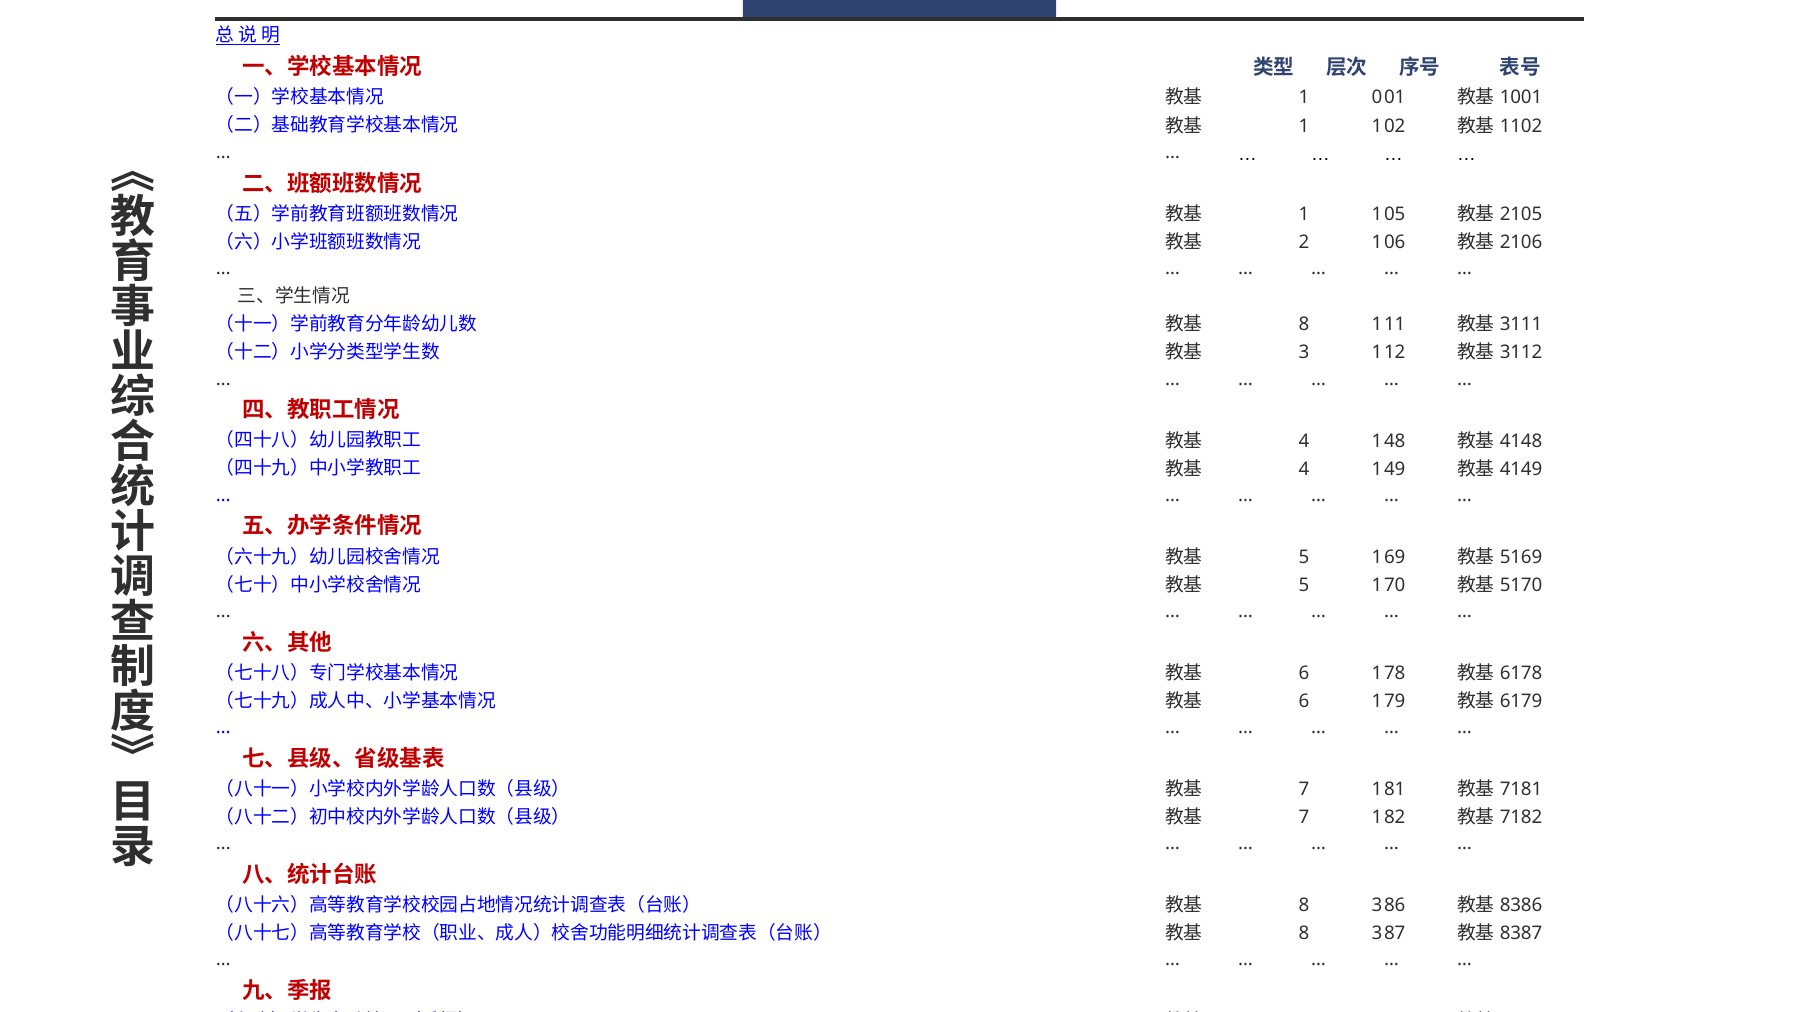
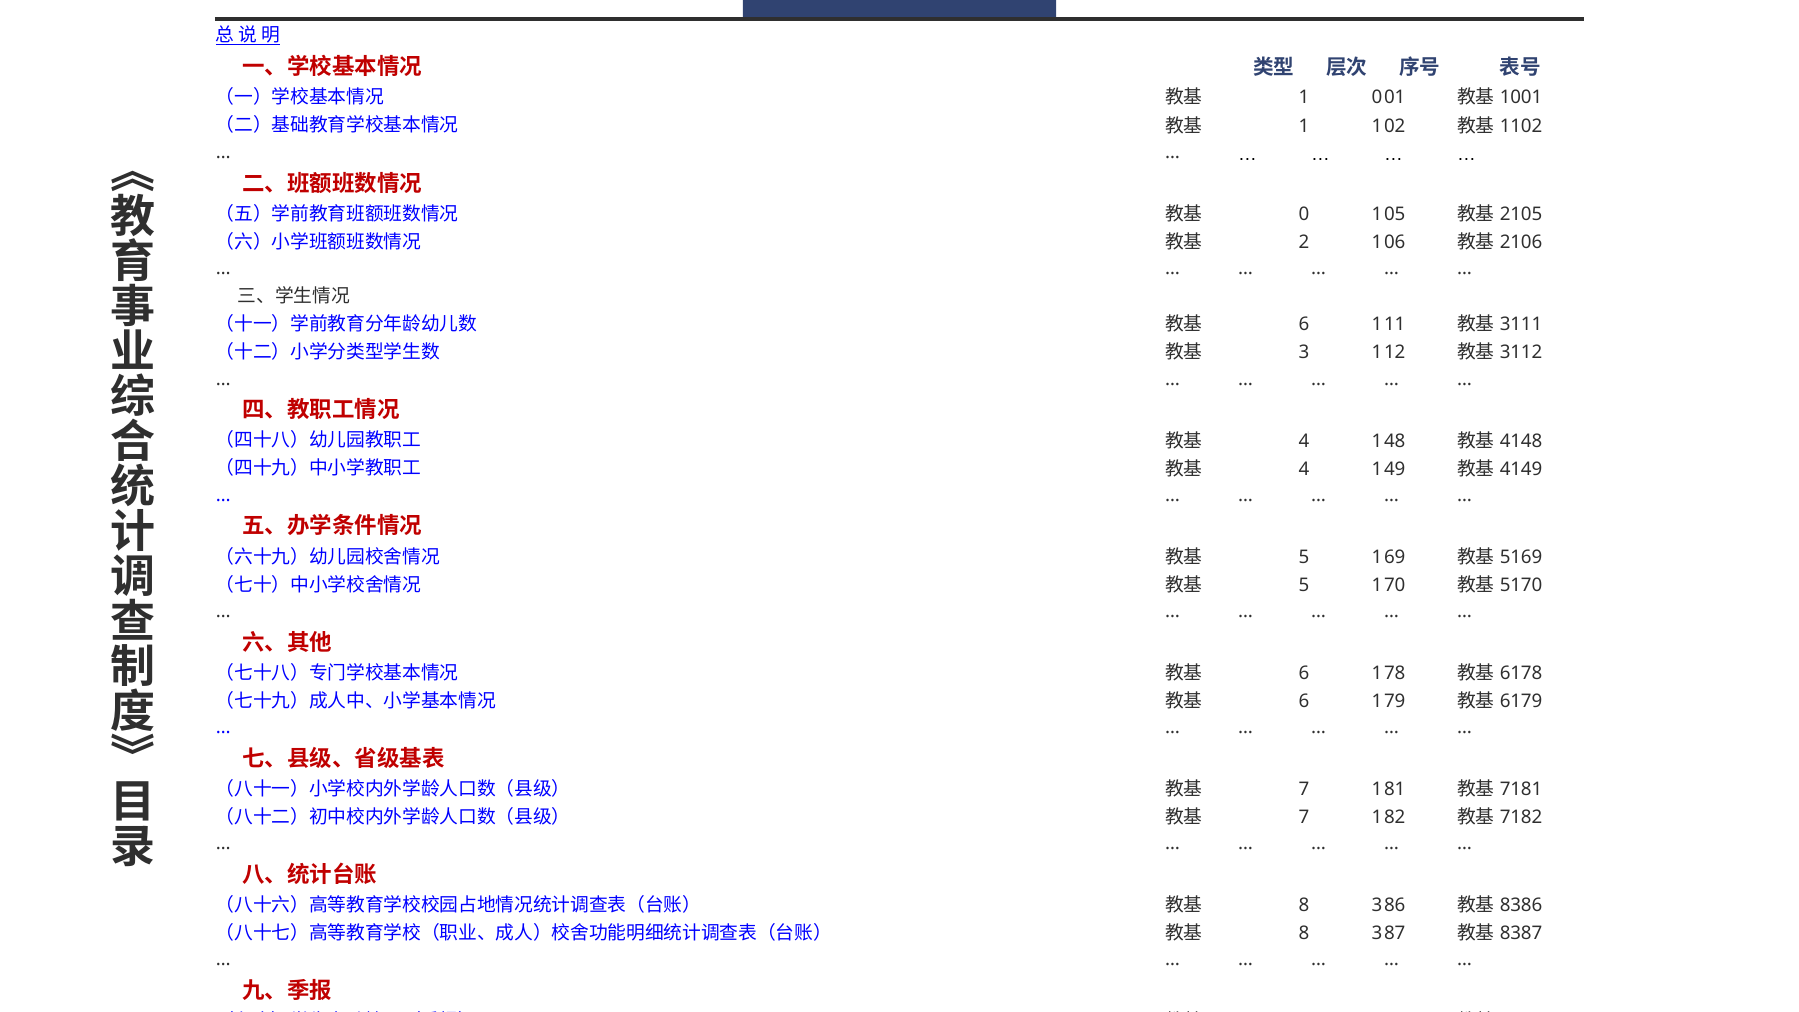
1: 1 -> 0 (1304, 214)
8: 8 -> 6 (1304, 325)
